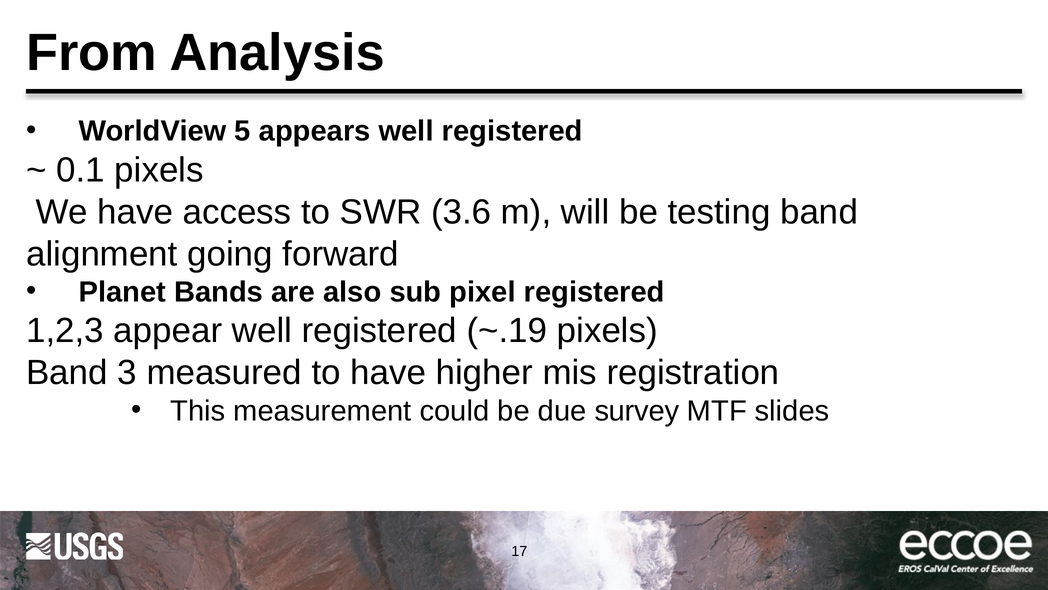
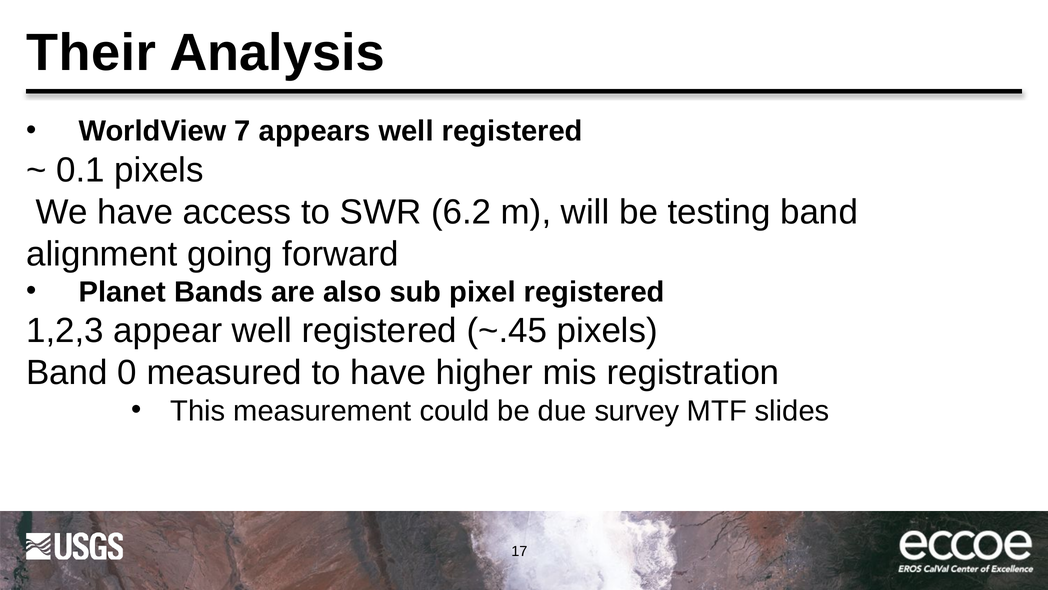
From: From -> Their (91, 53)
5: 5 -> 7 (243, 131)
3.6: 3.6 -> 6.2 (461, 212)
~.19: ~.19 -> ~.45 (507, 331)
3: 3 -> 0 (127, 373)
